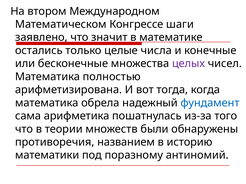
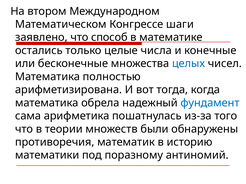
значит: значит -> способ (109, 37)
целых colour: purple -> blue (189, 64)
названием: названием -> математик (126, 142)
